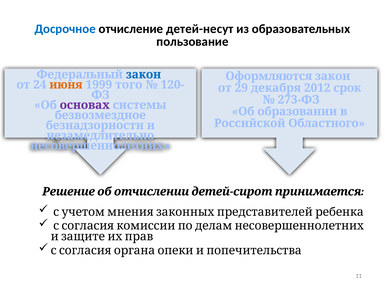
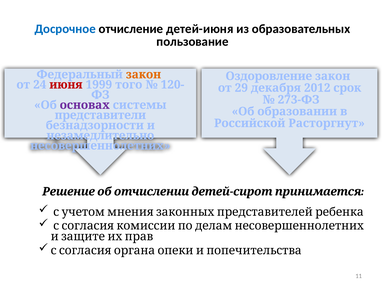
детей-несут: детей-несут -> детей-июня (200, 29)
закон colour: blue -> orange (143, 74)
Оформляются: Оформляются -> Оздоровление (269, 76)
июня colour: orange -> red (66, 85)
безвозмездное: безвозмездное -> представители (100, 115)
Областного: Областного -> Расторгнут (327, 123)
